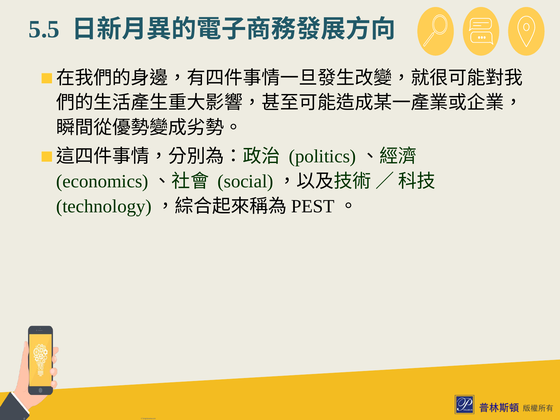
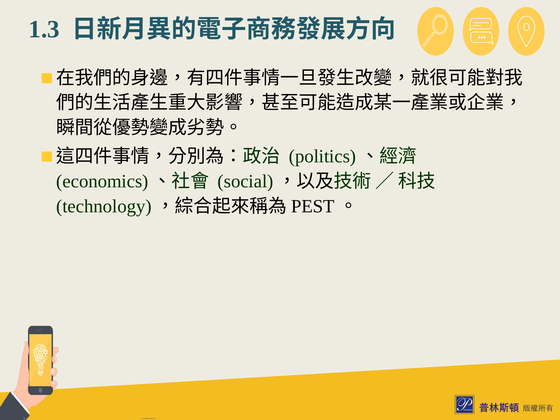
5.5: 5.5 -> 1.3 (44, 29)
